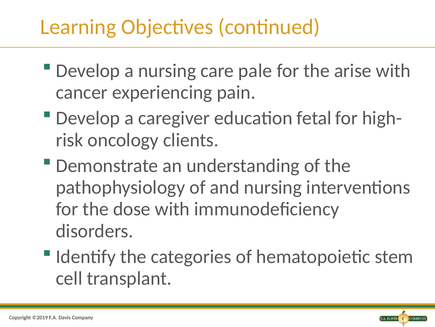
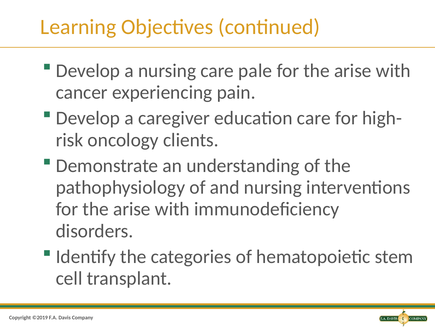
education fetal: fetal -> care (314, 118)
dose: dose -> arise (132, 209)
